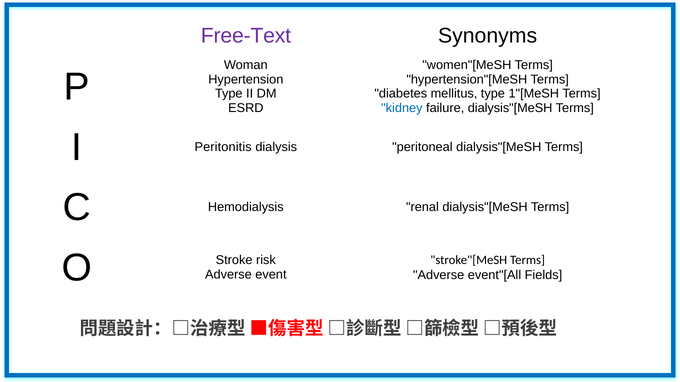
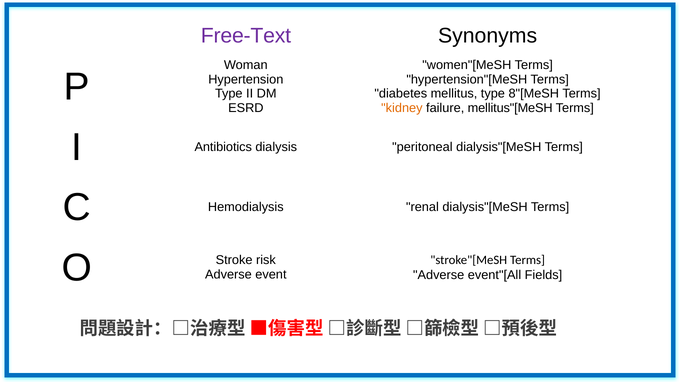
1"[MeSH: 1"[MeSH -> 8"[MeSH (534, 94)
kidney colour: blue -> orange (402, 108)
failure dialysis"[MeSH: dialysis"[MeSH -> mellitus"[MeSH (510, 108)
Peritonitis: Peritonitis -> Antibiotics (223, 147)
